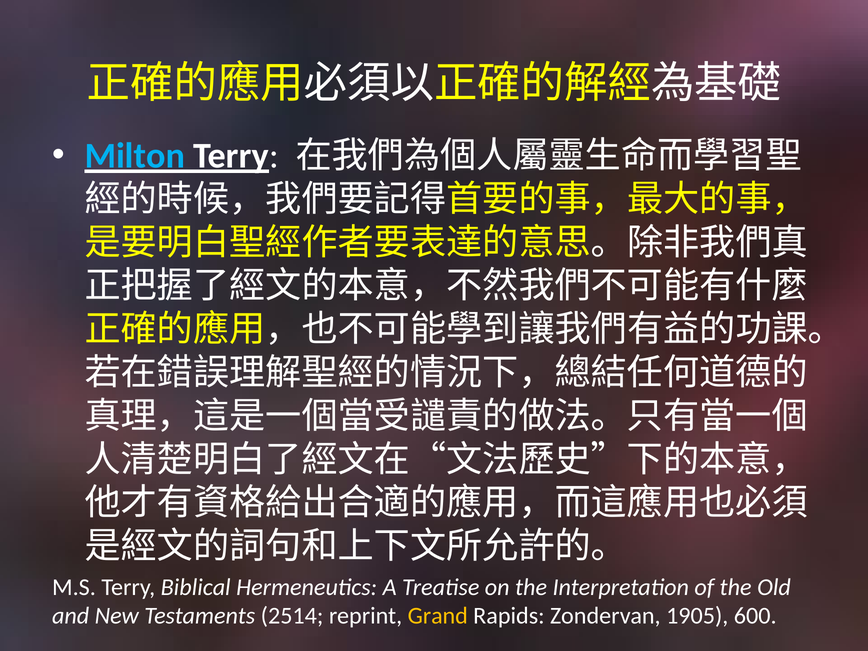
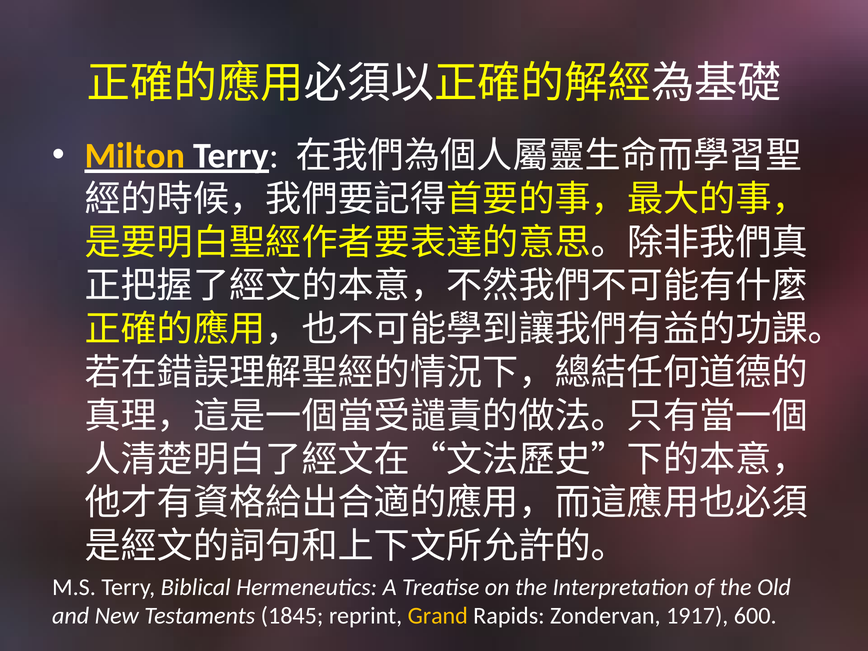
Milton colour: light blue -> yellow (135, 156)
2514: 2514 -> 1845 (292, 616)
1905: 1905 -> 1917 (697, 616)
